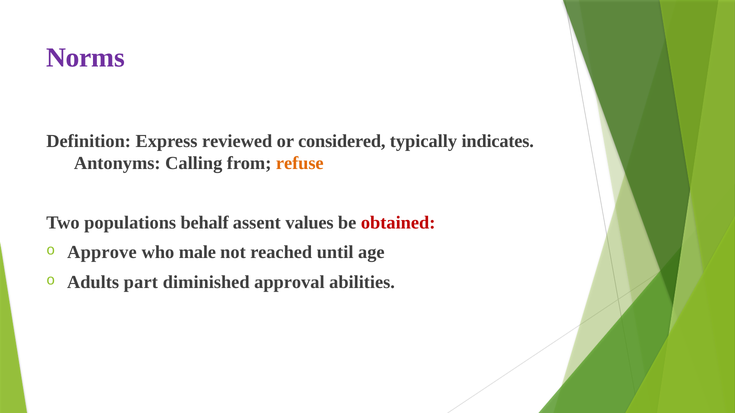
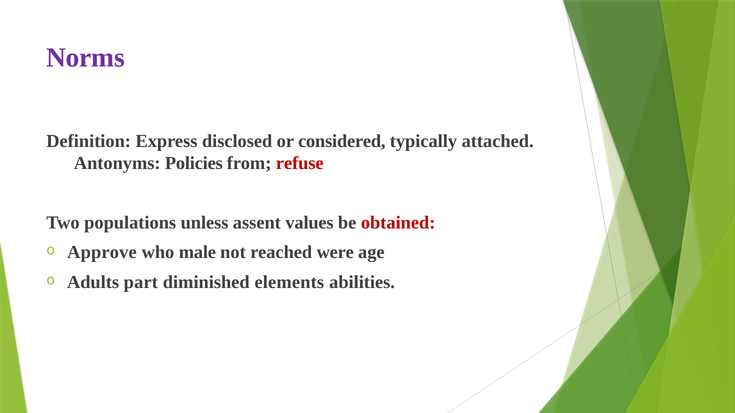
reviewed: reviewed -> disclosed (237, 141)
indicates: indicates -> attached (498, 141)
Calling: Calling -> Policies (194, 164)
refuse colour: orange -> red (300, 164)
behalf: behalf -> unless (205, 223)
until: until -> were (335, 253)
approval: approval -> elements (289, 282)
